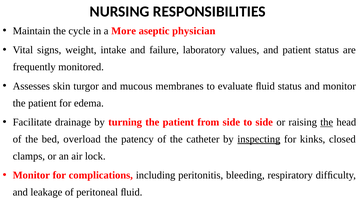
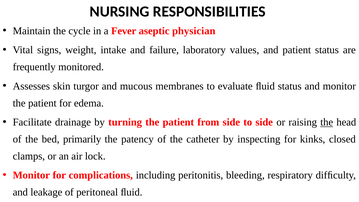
More: More -> Fever (124, 31)
overload: overload -> primarily (82, 139)
inspecting underline: present -> none (259, 139)
